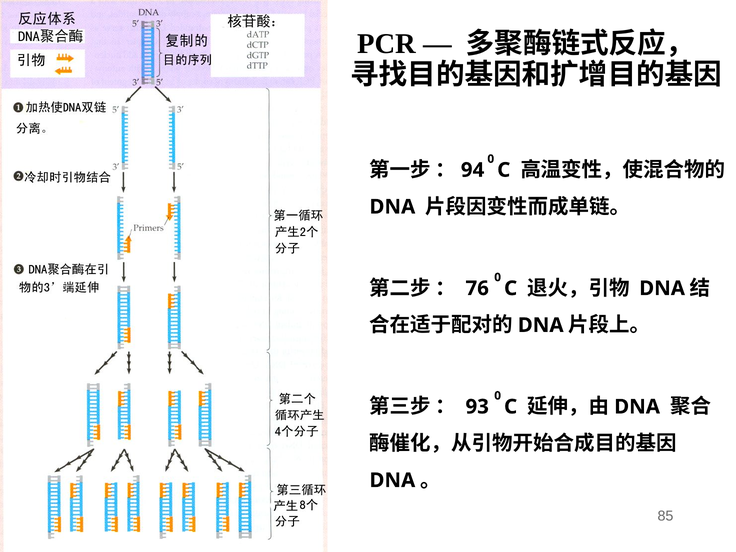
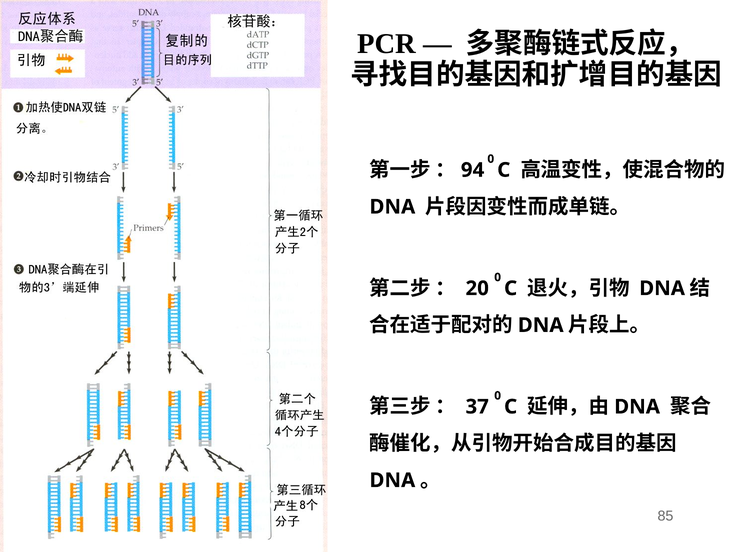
76: 76 -> 20 (477, 288)
93: 93 -> 37 (477, 407)
